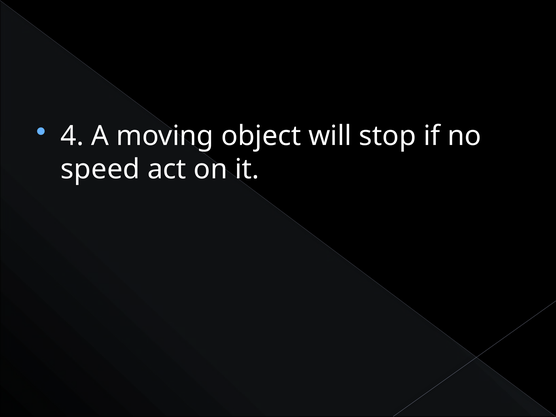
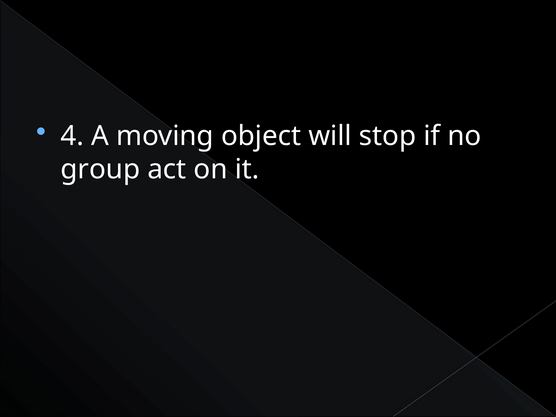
speed: speed -> group (100, 169)
